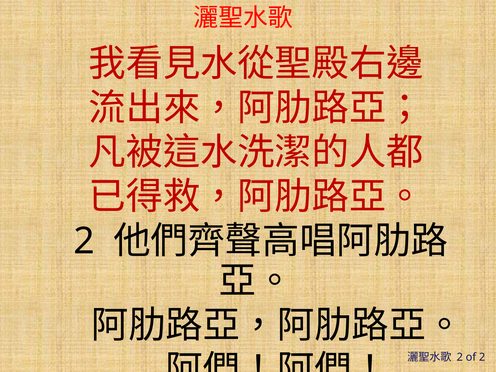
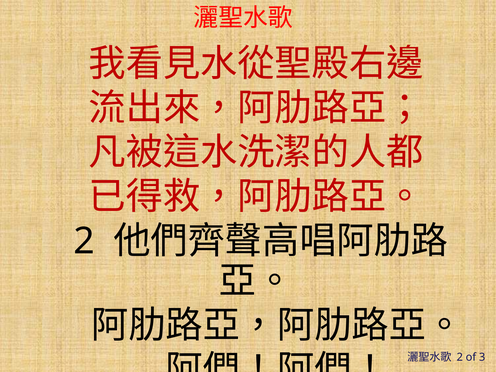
of 2: 2 -> 3 (482, 357)
